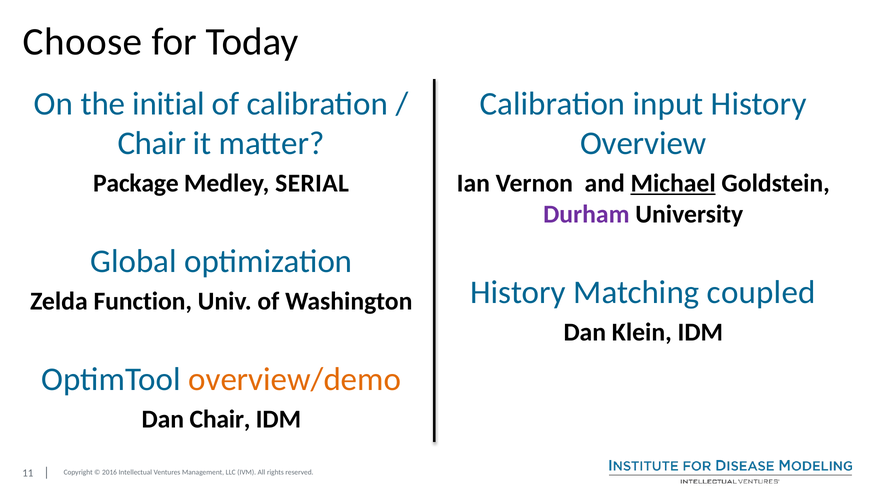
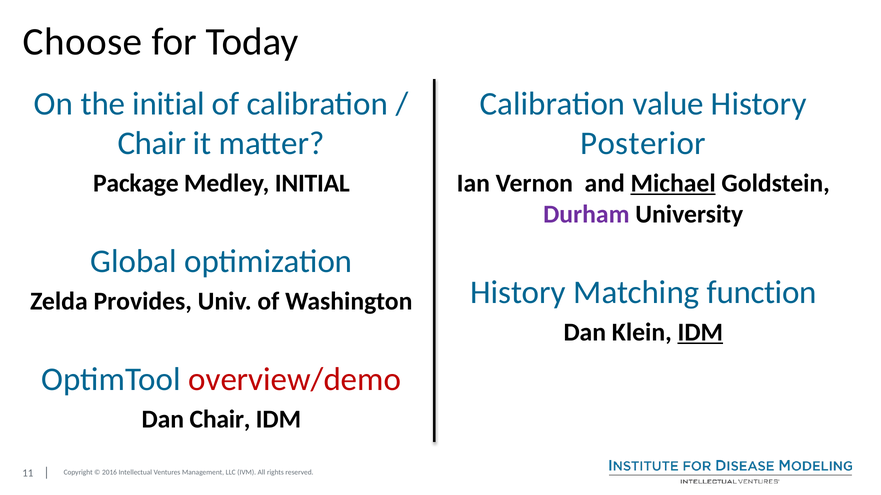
input: input -> value (668, 104)
Overview: Overview -> Posterior (643, 144)
Medley SERIAL: SERIAL -> INITIAL (312, 183)
coupled: coupled -> function (762, 293)
Function: Function -> Provides (143, 302)
IDM underline: none -> present (700, 333)
overview/demo colour: orange -> red (295, 380)
